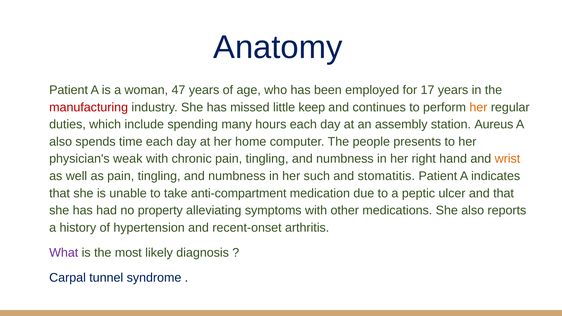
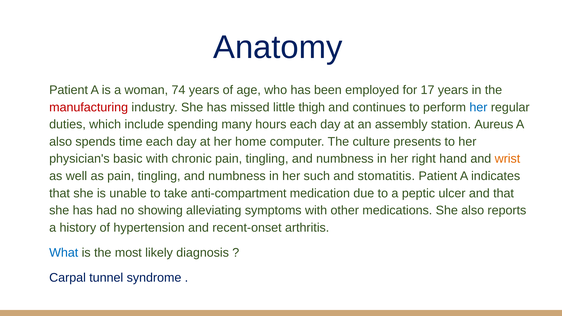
47: 47 -> 74 (178, 90)
keep: keep -> thigh (312, 107)
her colour: orange -> blue (478, 107)
people: people -> culture (371, 142)
weak: weak -> basic (128, 159)
property: property -> showing (160, 211)
What colour: purple -> blue (64, 253)
